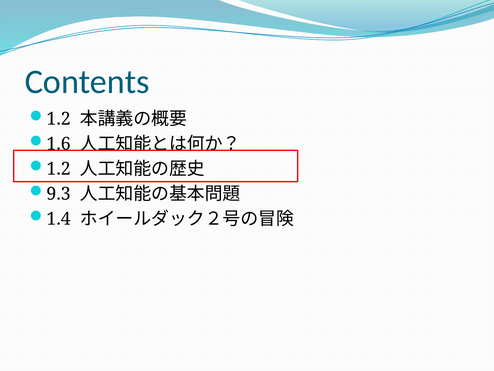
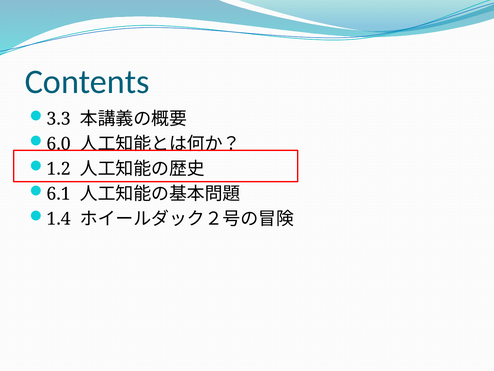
1.2: 1.2 -> 3.3 (59, 119)
1.6: 1.6 -> 6.0 (59, 144)
9.3: 9.3 -> 6.1 (59, 194)
